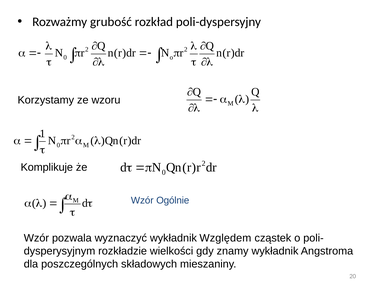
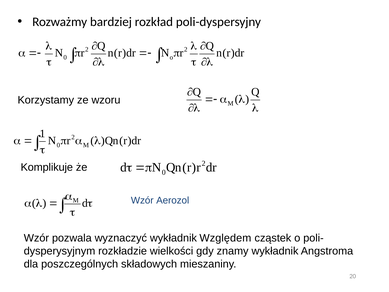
grubość: grubość -> bardziej (111, 22)
Ogólnie: Ogólnie -> Aerozol (173, 200)
